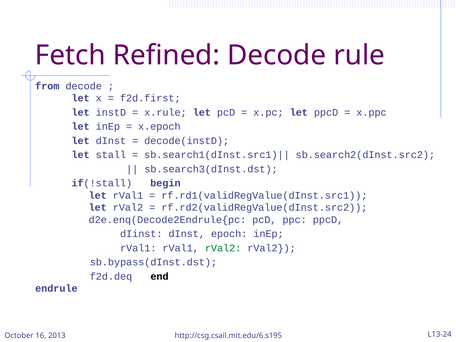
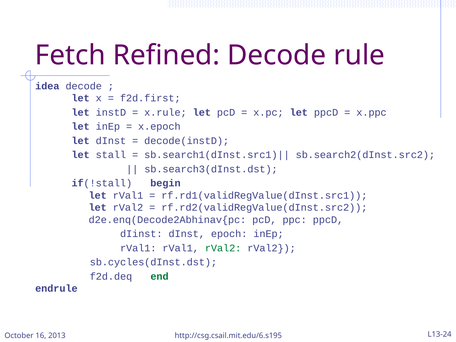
from: from -> idea (47, 86)
d2e.enq(Decode2Endrule{pc: d2e.enq(Decode2Endrule{pc -> d2e.enq(Decode2Abhinav{pc (167, 220)
sb.bypass(dInst.dst: sb.bypass(dInst.dst -> sb.cycles(dInst.dst (153, 262)
end colour: black -> green (160, 276)
